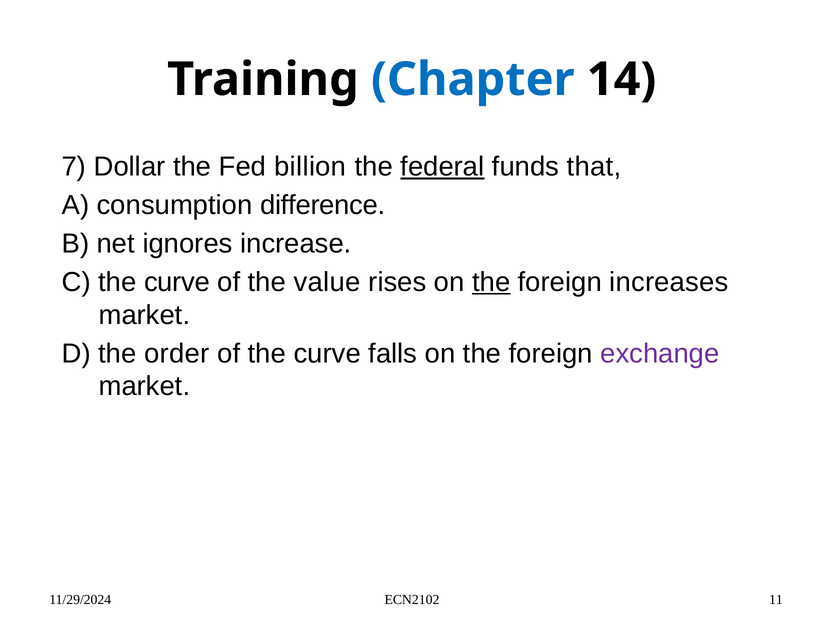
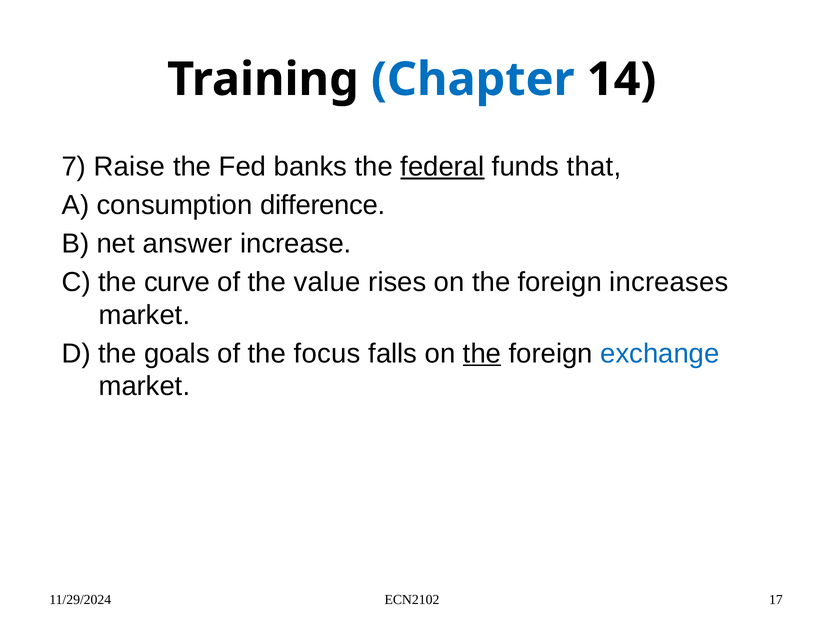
Dollar: Dollar -> Raise (129, 167)
billion: billion -> banks (310, 167)
ignores: ignores -> answer (187, 244)
the underline: present -> none (491, 282)
order: order -> goals (177, 353)
of the curve: curve -> focus (327, 353)
the underline: none -> present (482, 353)
exchange colour: purple -> blue (660, 353)
11: 11 -> 17 (776, 600)
